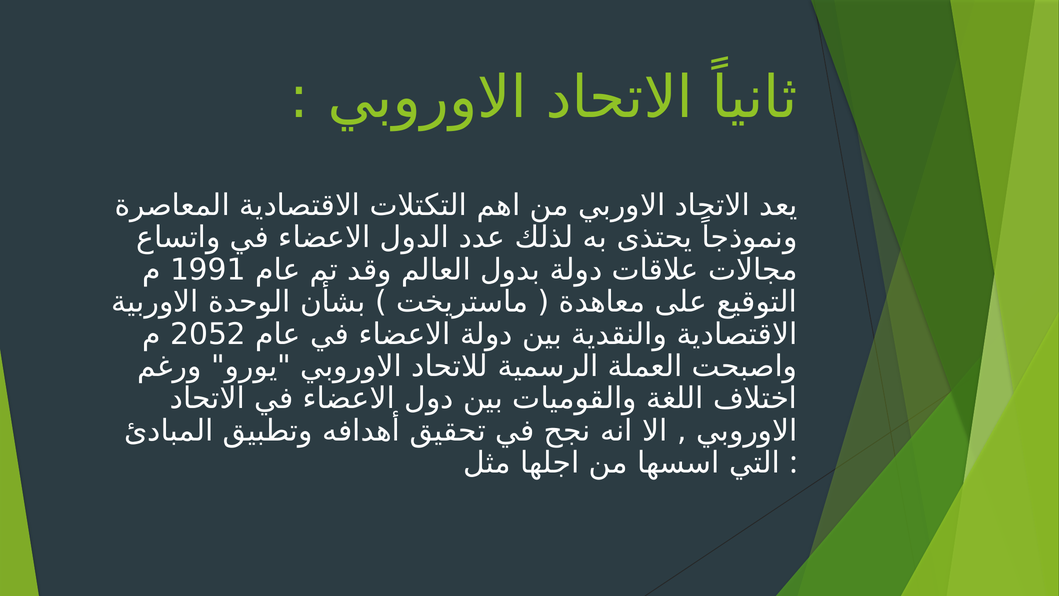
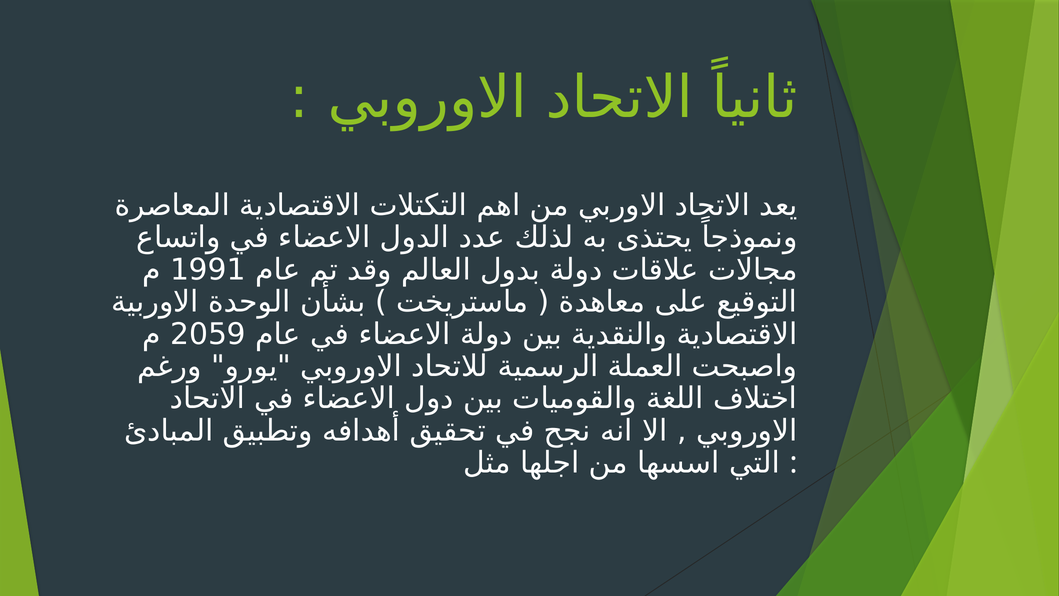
2052: 2052 -> 2059 (208, 334)
